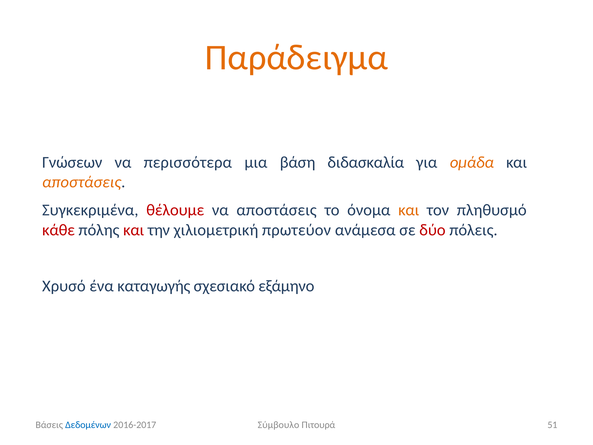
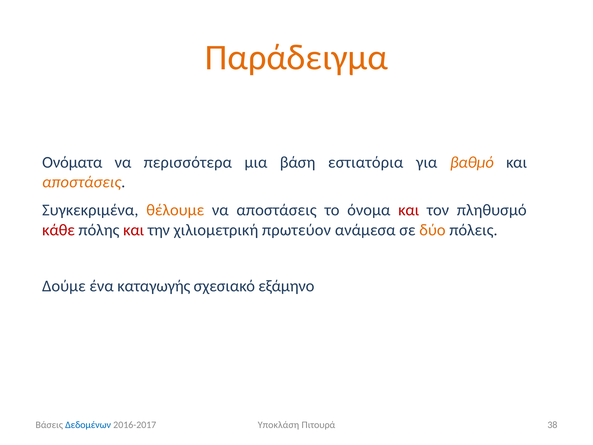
Γνώσεων: Γνώσεων -> Ονόματα (72, 162)
διδασκαλία: διδασκαλία -> εστιατόρια (366, 162)
ομάδα: ομάδα -> βαθμό (472, 162)
θέλουμε colour: red -> orange (175, 210)
και colour: orange -> red (409, 210)
δύο colour: red -> orange (432, 230)
Χρυσό: Χρυσό -> Δούμε (64, 286)
Σύμβουλο: Σύμβουλο -> Υποκλάση (278, 425)
51: 51 -> 38 (552, 425)
